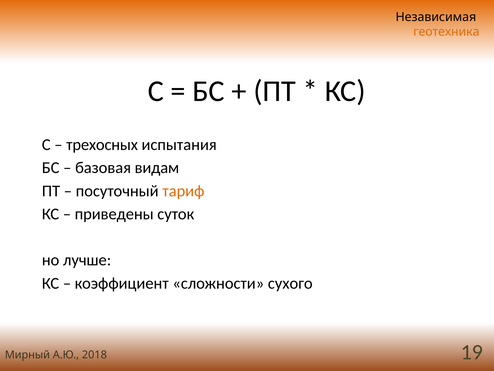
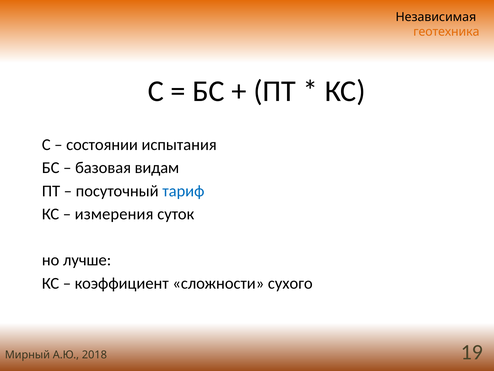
трехосных: трехосных -> состоянии (102, 145)
тариф colour: orange -> blue (183, 191)
приведены: приведены -> измерения (114, 214)
